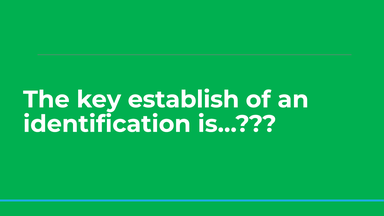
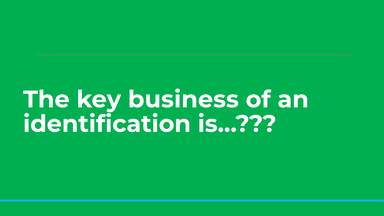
establish: establish -> business (183, 99)
